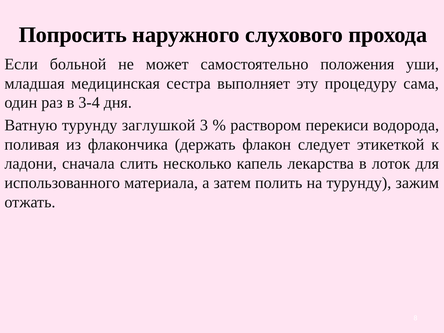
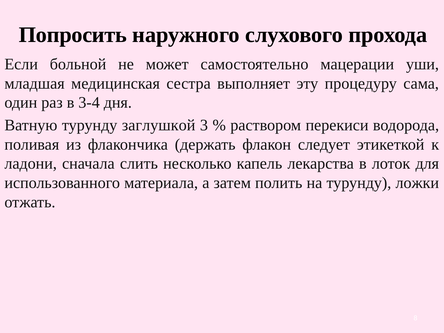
положения: положения -> мацерации (357, 64)
зажим: зажим -> ложки (417, 183)
